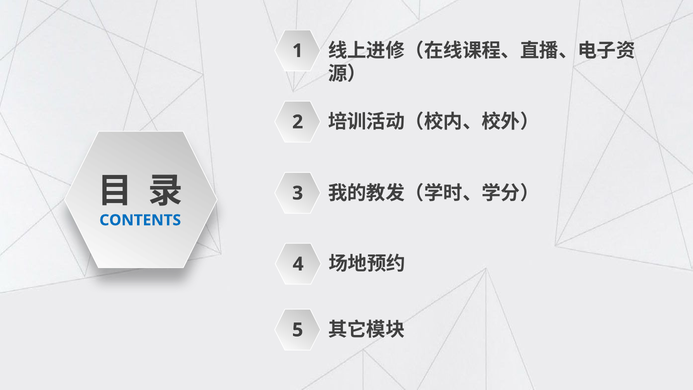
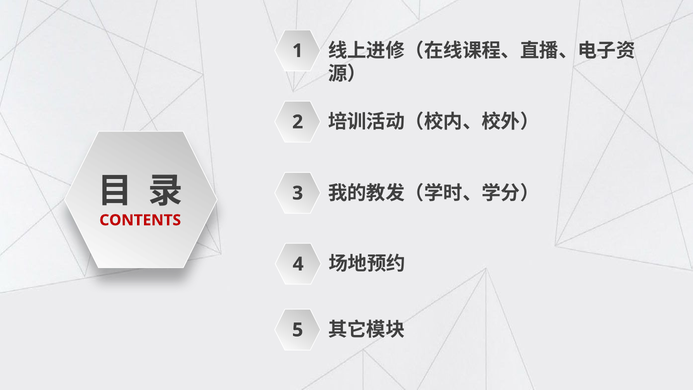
CONTENTS colour: blue -> red (140, 220)
